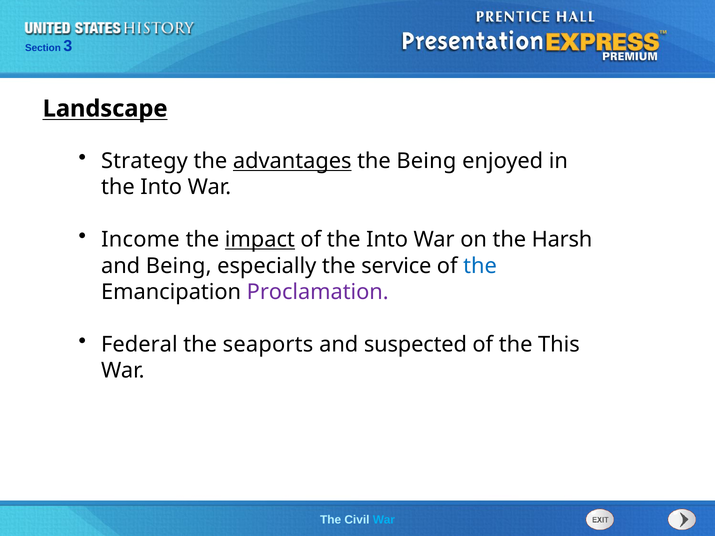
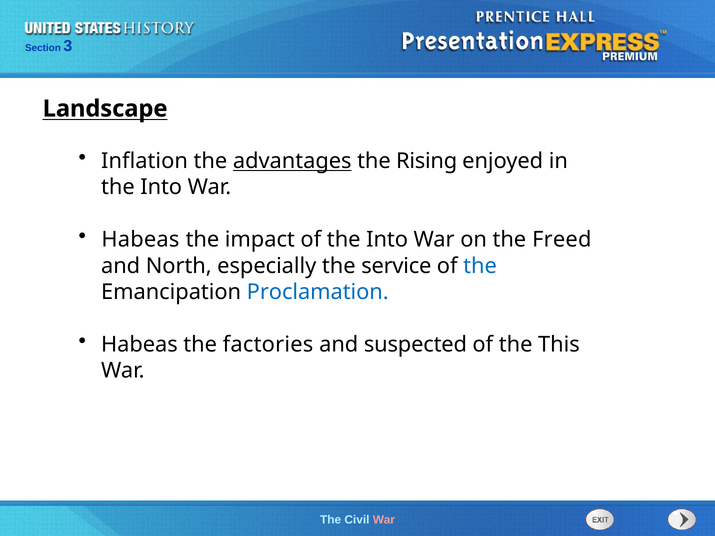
Strategy: Strategy -> Inflation (145, 161)
the Being: Being -> Rising (427, 161)
Income: Income -> Habeas (140, 240)
impact underline: present -> none (260, 240)
Harsh: Harsh -> Freed (562, 240)
and Being: Being -> North (179, 266)
Proclamation colour: purple -> blue (318, 292)
Federal: Federal -> Habeas (139, 345)
seaports: seaports -> factories (268, 345)
War colour: light blue -> pink (384, 520)
